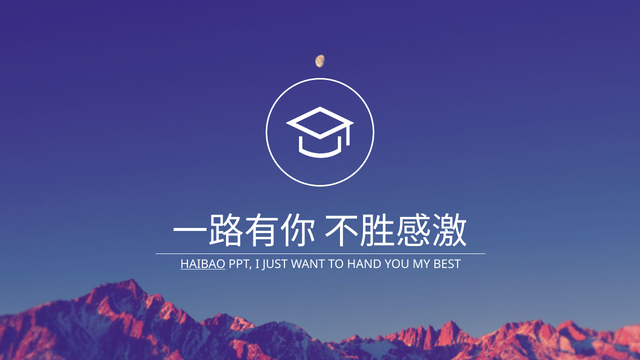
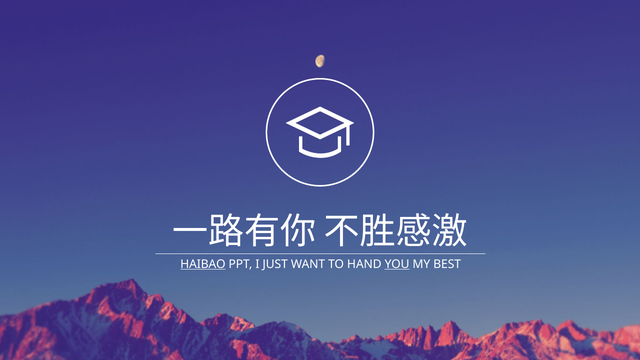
YOU underline: none -> present (397, 264)
